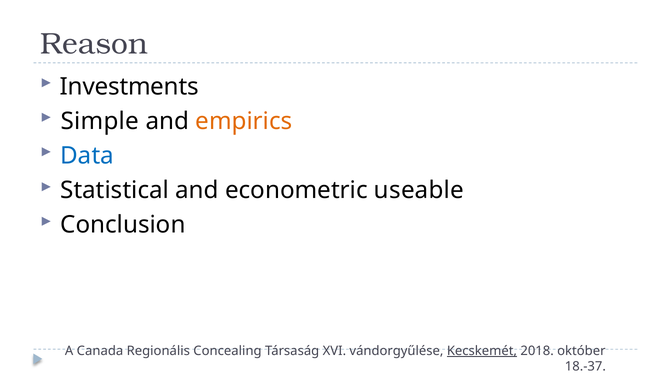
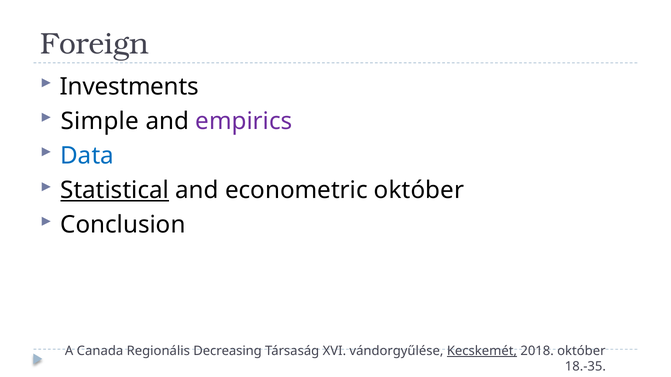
Reason: Reason -> Foreign (94, 44)
empirics colour: orange -> purple (244, 121)
Statistical underline: none -> present (115, 191)
econometric useable: useable -> október (419, 191)
Concealing: Concealing -> Decreasing (228, 351)
18.-37: 18.-37 -> 18.-35 (585, 367)
